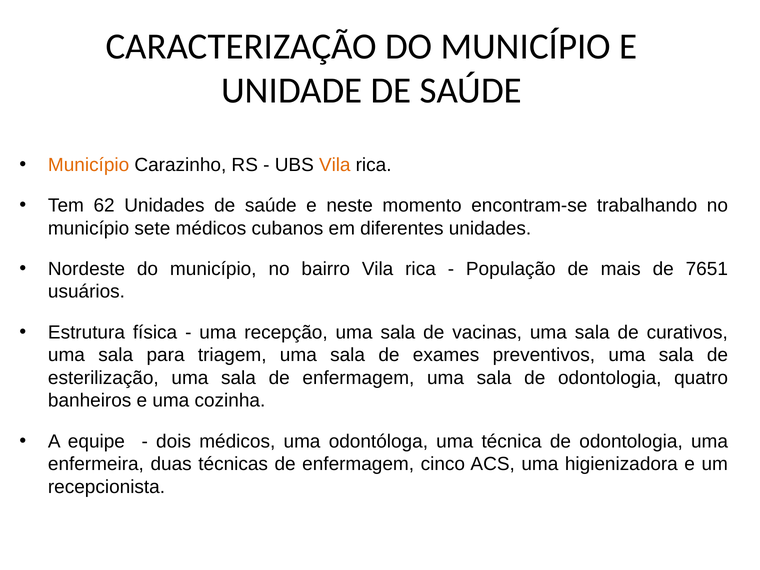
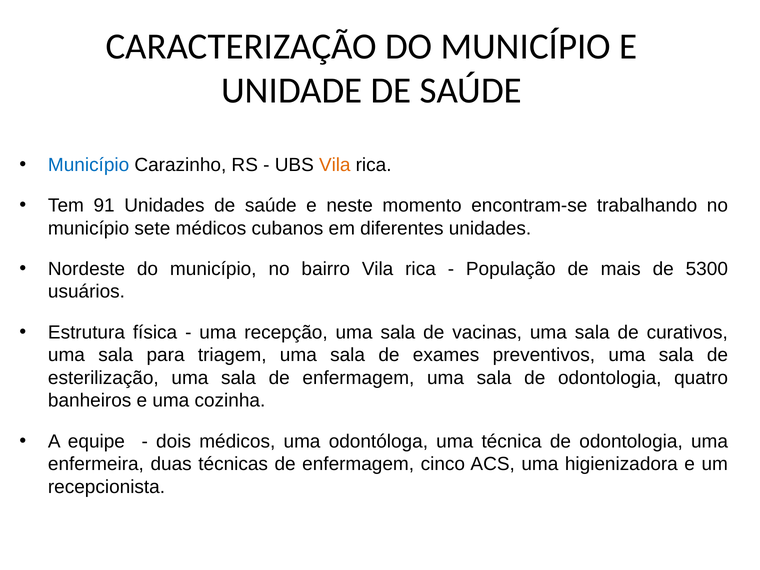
Município colour: orange -> blue (89, 165)
62: 62 -> 91 (104, 206)
7651: 7651 -> 5300 (707, 269)
